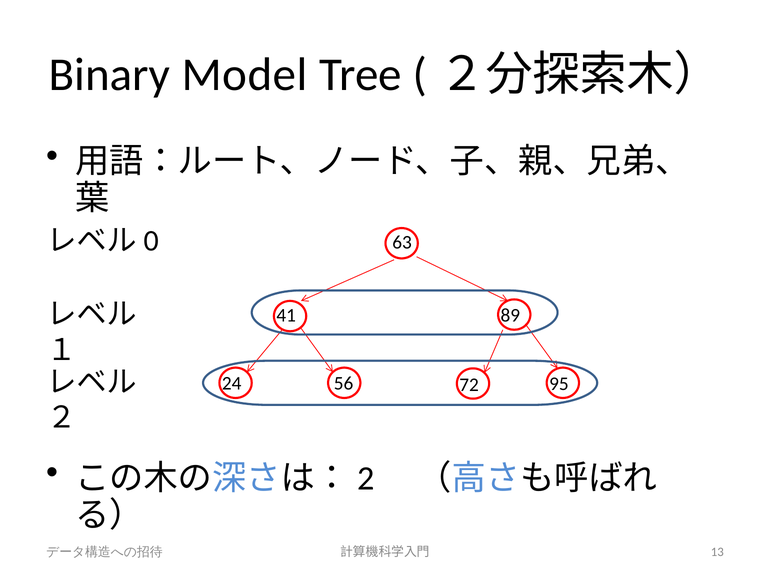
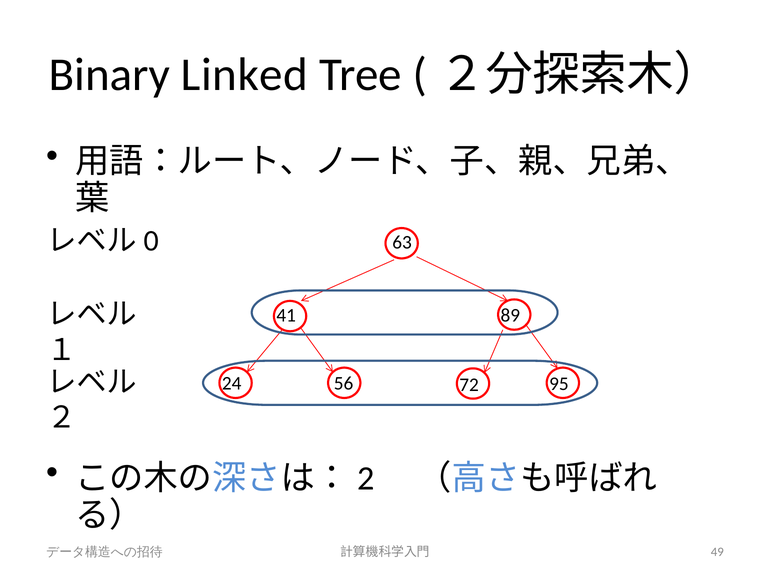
Model: Model -> Linked (244, 75)
13: 13 -> 49 (717, 551)
